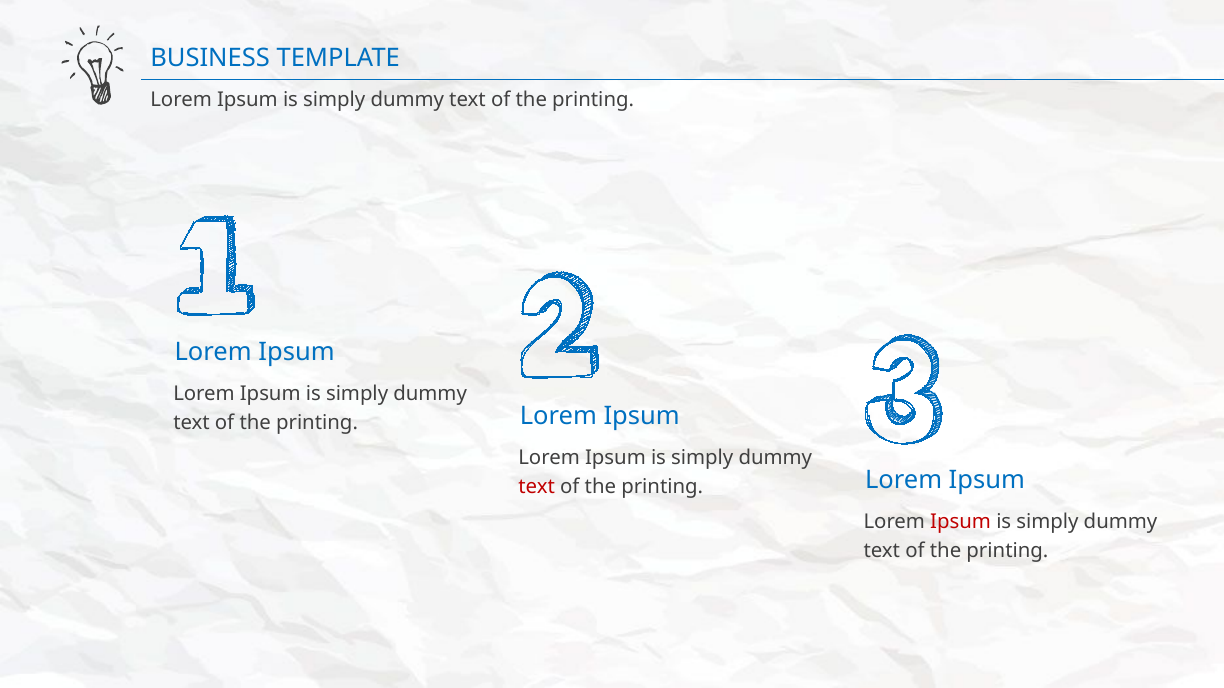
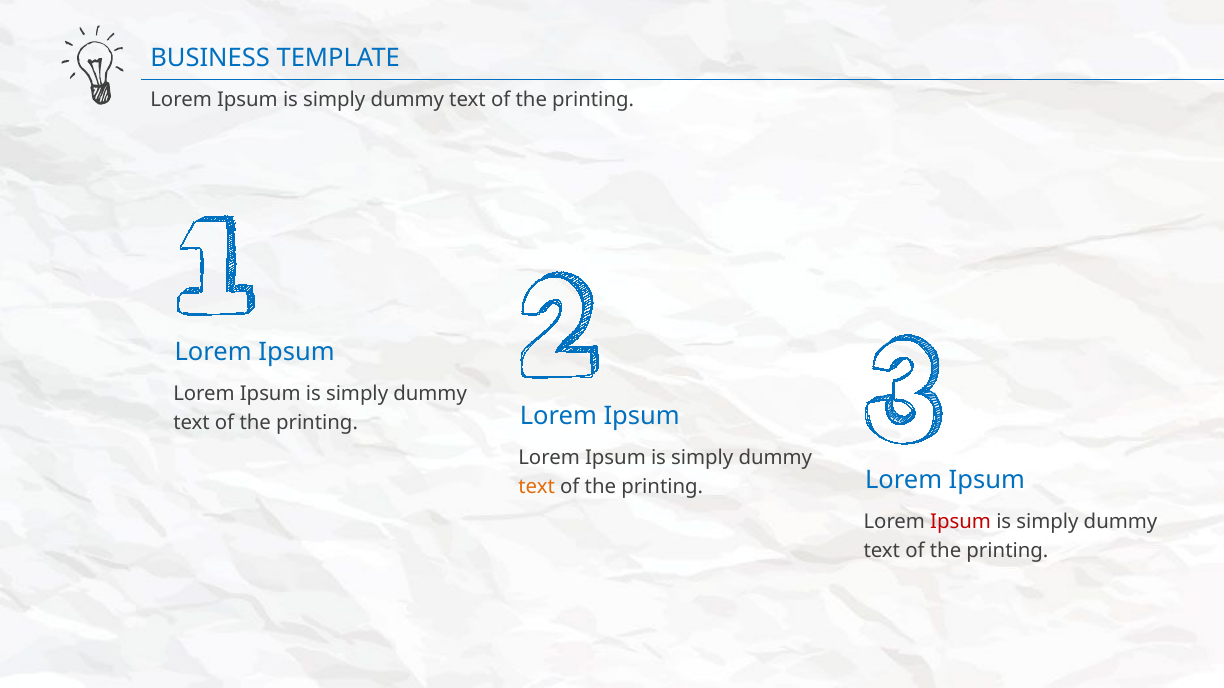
text colour: red -> orange (537, 487)
